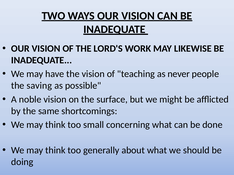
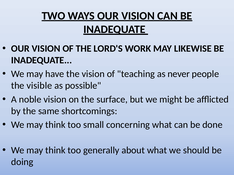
saving: saving -> visible (39, 86)
